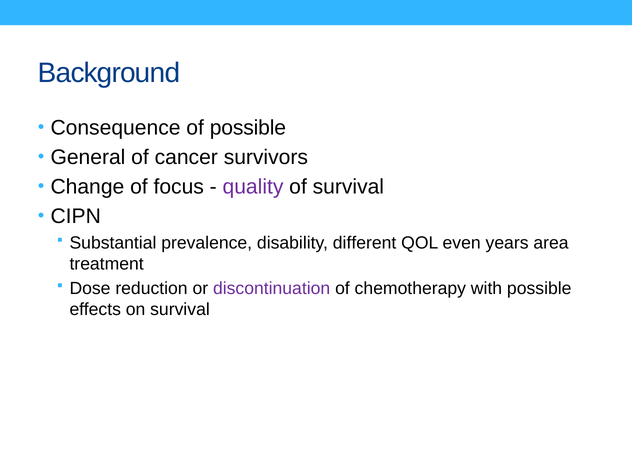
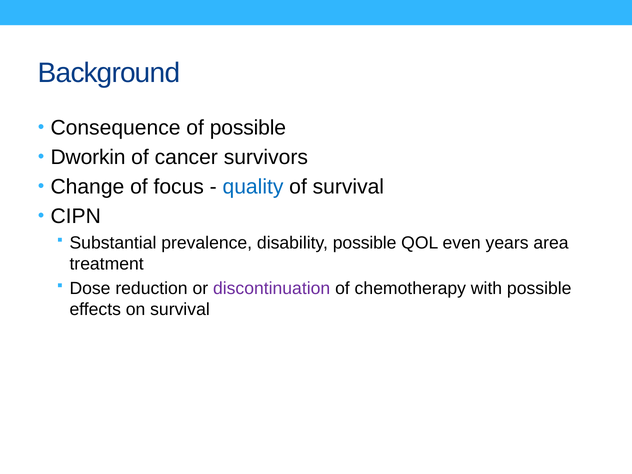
General: General -> Dworkin (88, 157)
quality colour: purple -> blue (253, 187)
disability different: different -> possible (365, 243)
